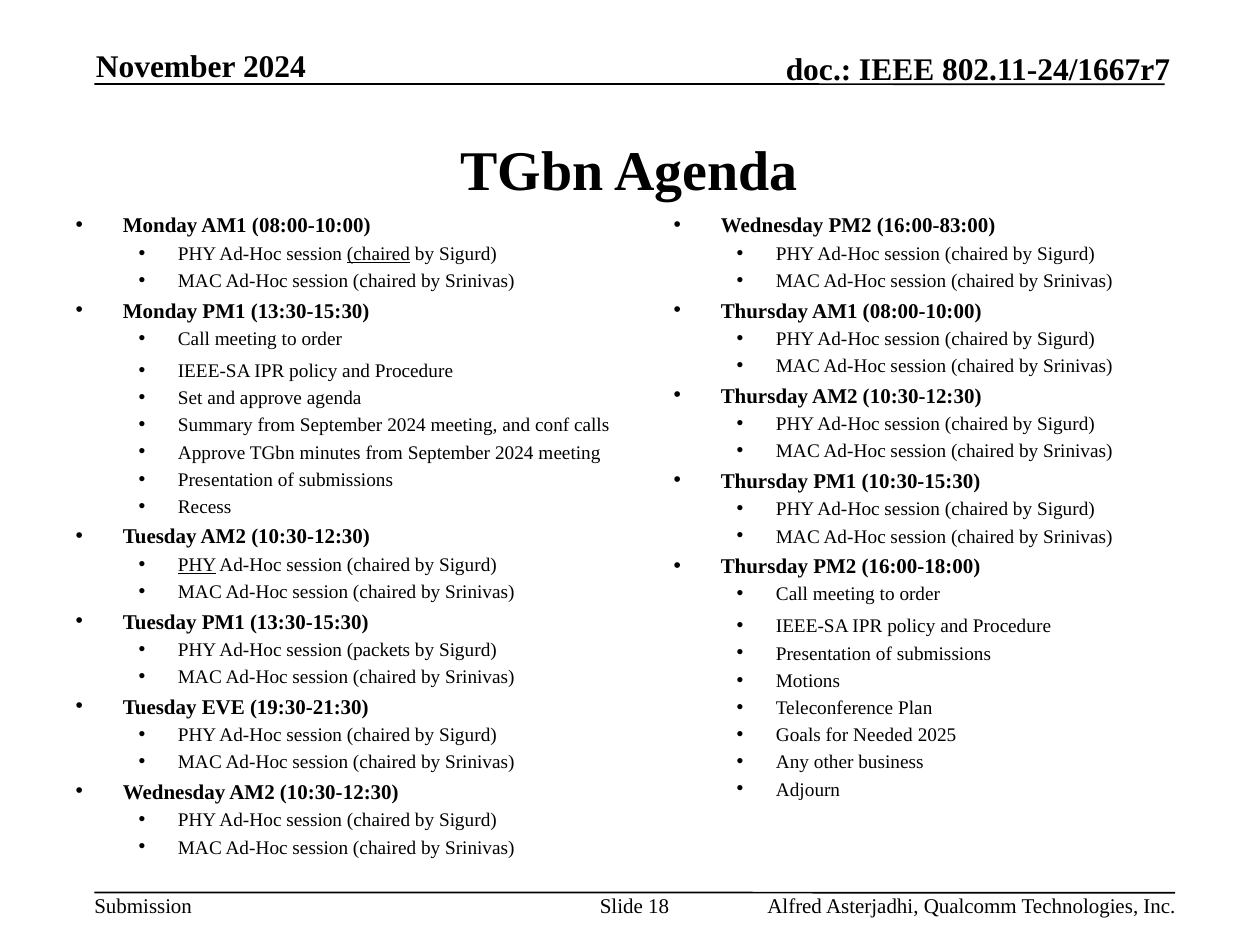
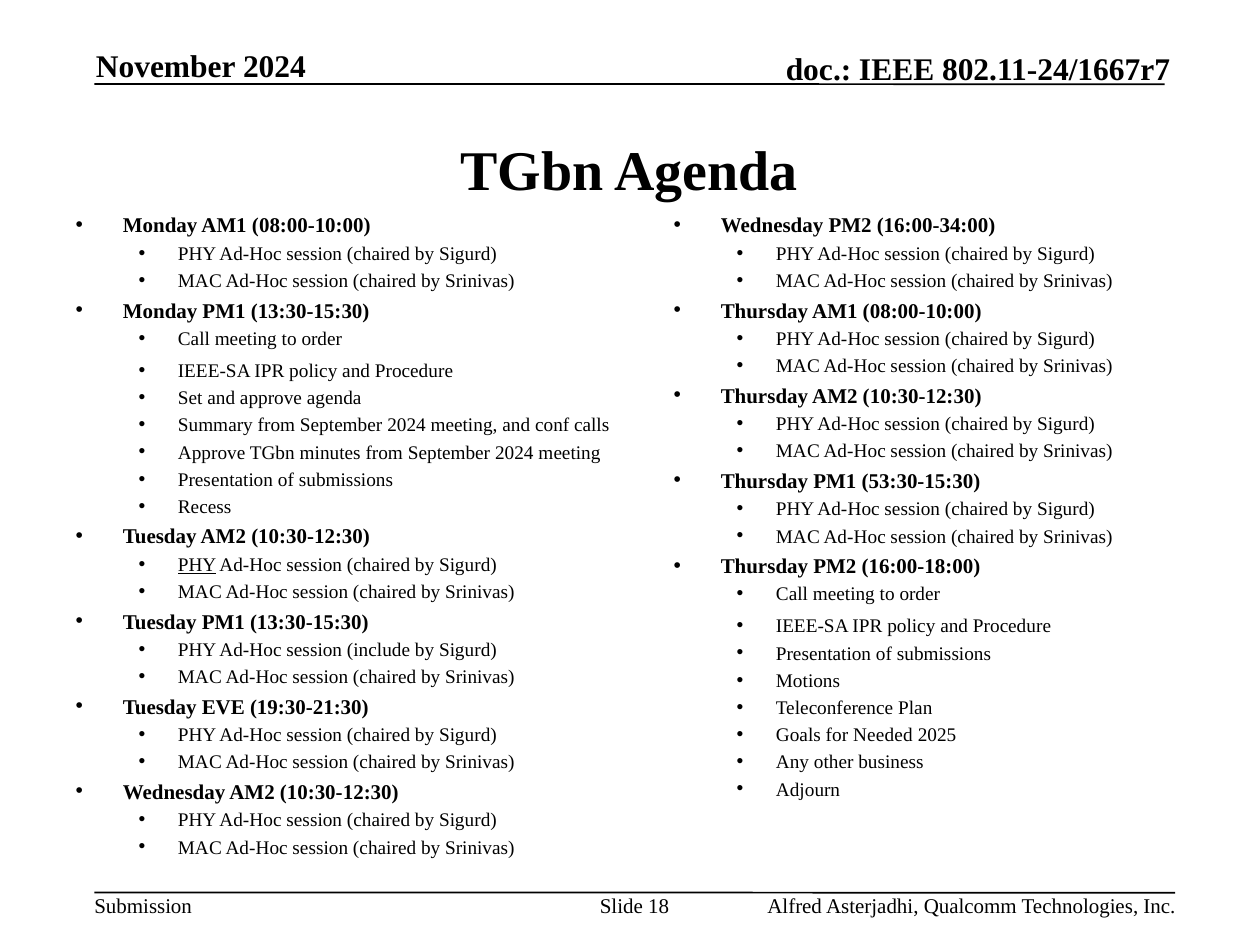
16:00-83:00: 16:00-83:00 -> 16:00-34:00 (936, 226)
chaired underline: present -> none (378, 254)
10:30-15:30: 10:30-15:30 -> 53:30-15:30 (921, 481)
packets: packets -> include (378, 650)
